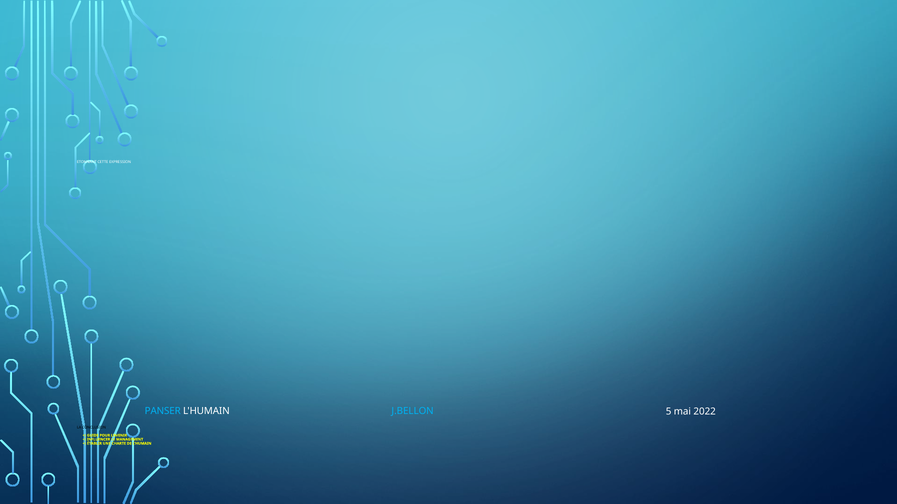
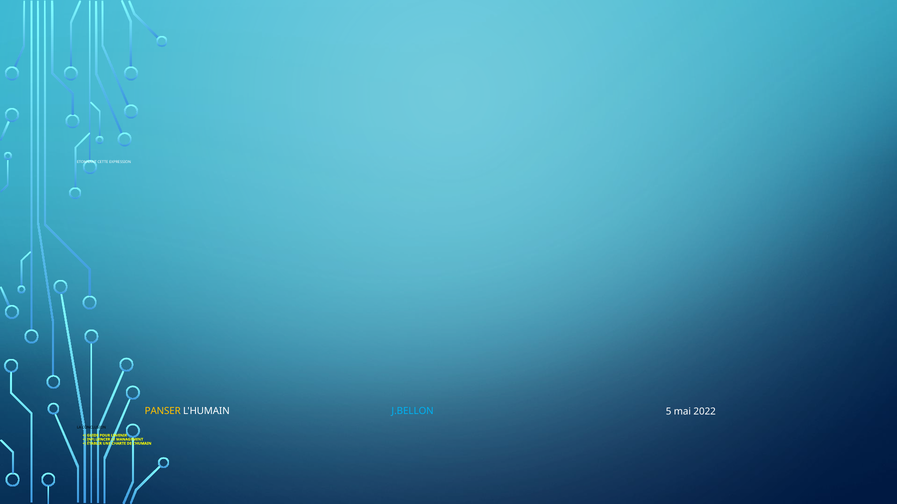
PANSER colour: light blue -> yellow (163, 411)
